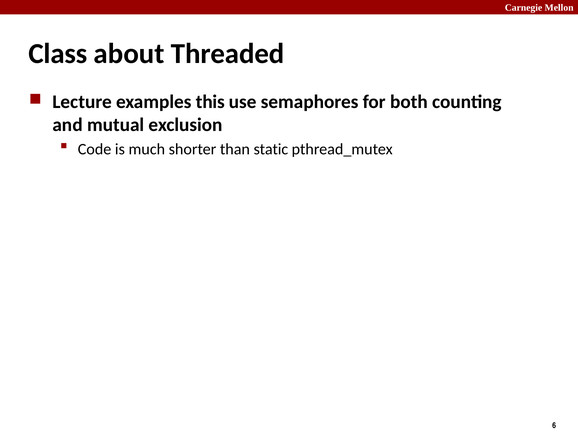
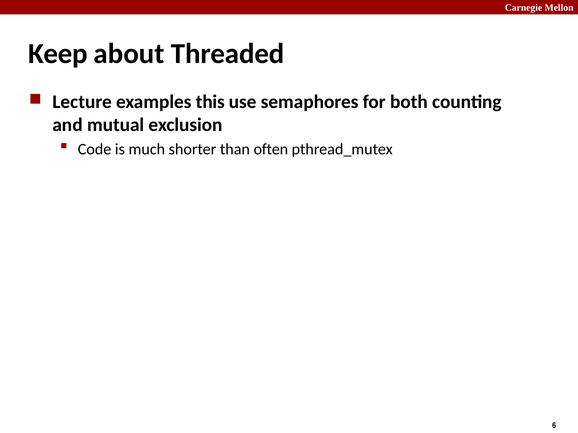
Class: Class -> Keep (58, 54)
static: static -> often (271, 149)
